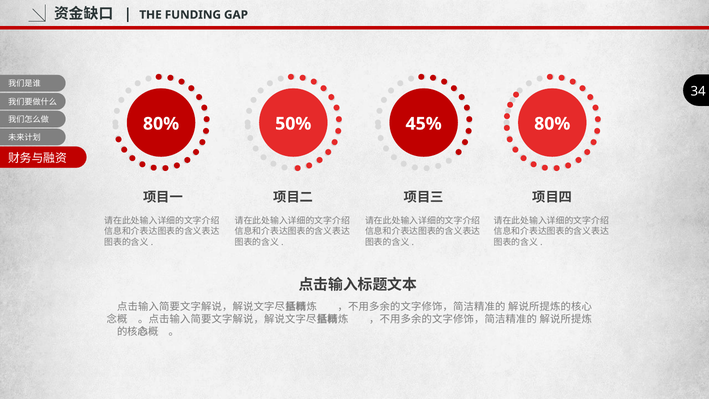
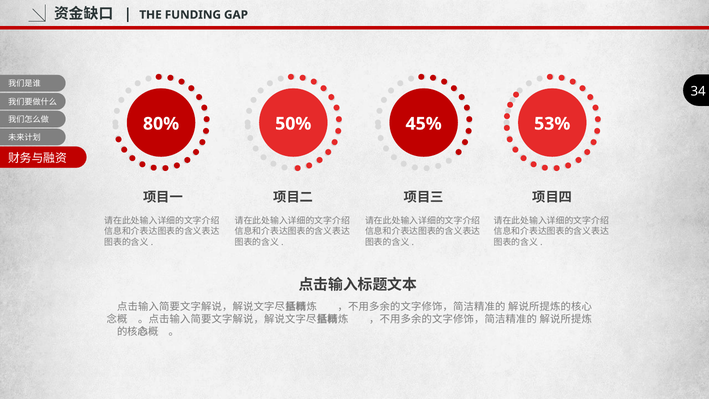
80%: 80% -> 53% (552, 124)
